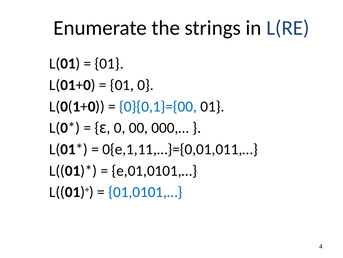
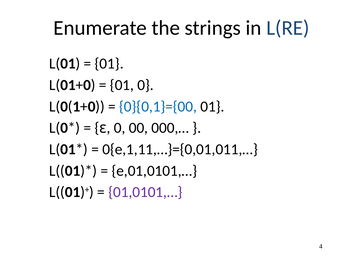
01,0101,… colour: blue -> purple (145, 192)
